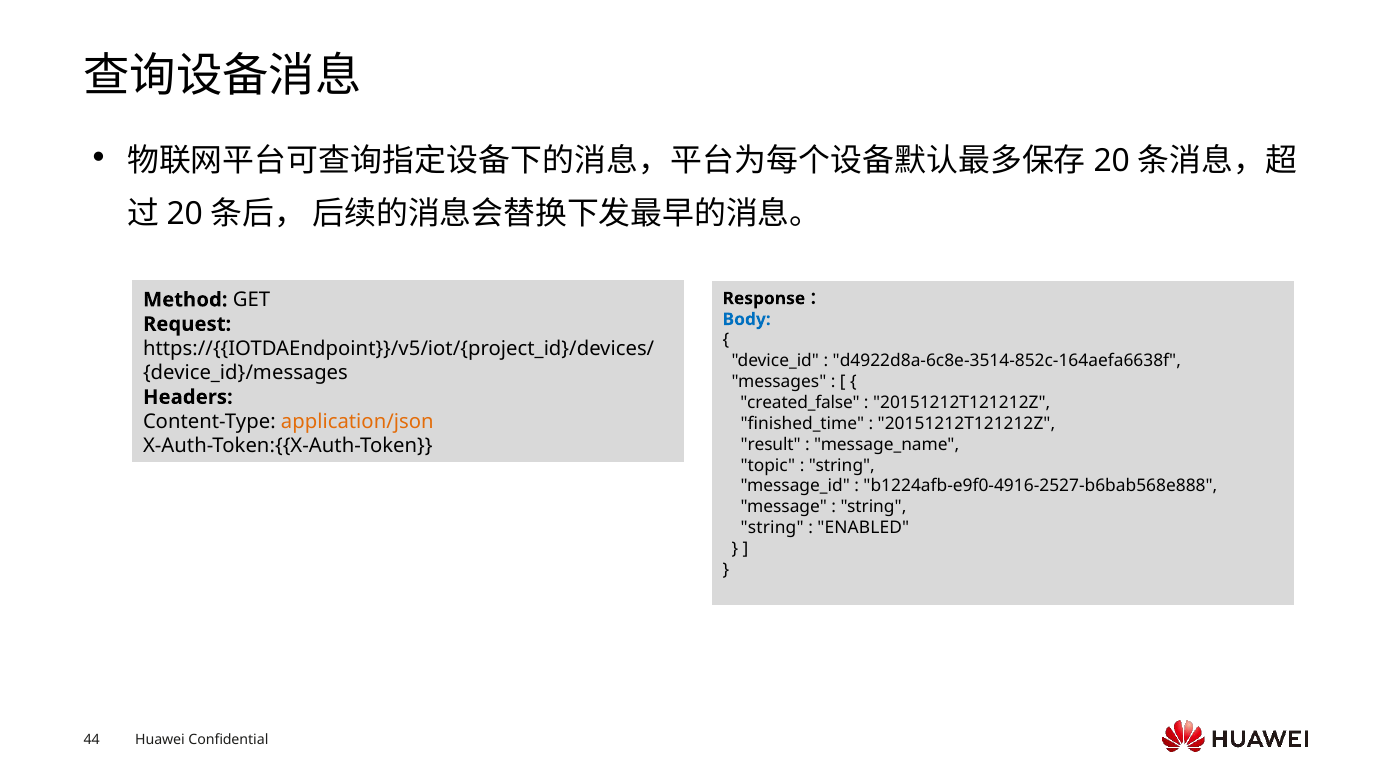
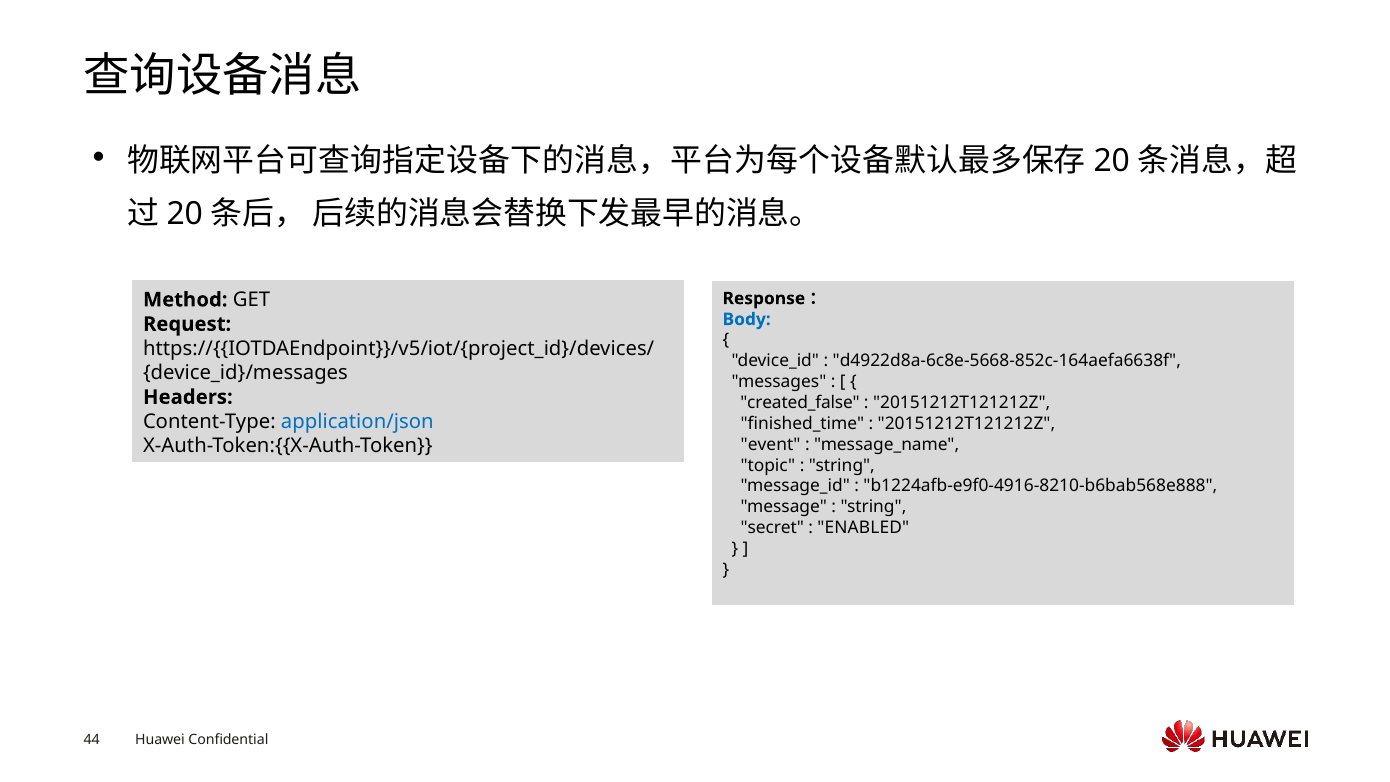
d4922d8a-6c8e-3514-852c-164aefa6638f: d4922d8a-6c8e-3514-852c-164aefa6638f -> d4922d8a-6c8e-5668-852c-164aefa6638f (1007, 361)
application/json colour: orange -> blue (357, 421)
result: result -> event (771, 444)
b1224afb-e9f0-4916-2527-b6bab568e888: b1224afb-e9f0-4916-2527-b6bab568e888 -> b1224afb-e9f0-4916-8210-b6bab568e888 (1040, 486)
string: string -> secret (772, 528)
